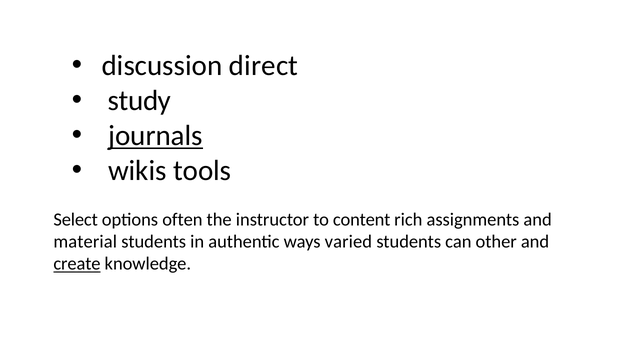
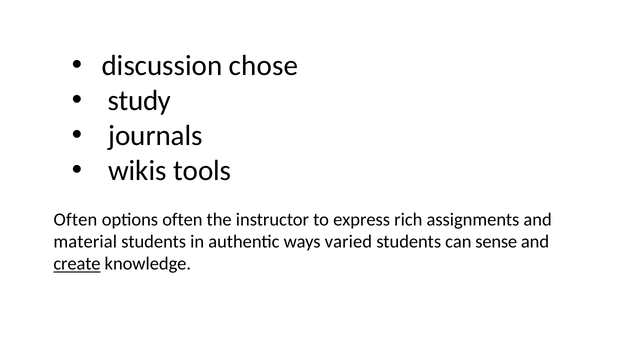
direct: direct -> chose (264, 66)
journals underline: present -> none (155, 135)
Select: Select -> Often (75, 219)
content: content -> express (362, 219)
other: other -> sense (496, 241)
